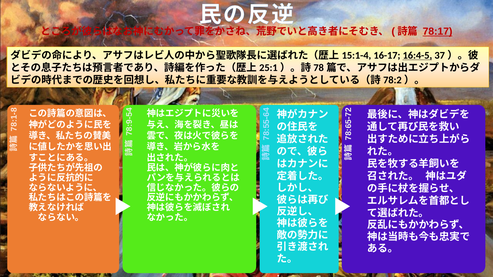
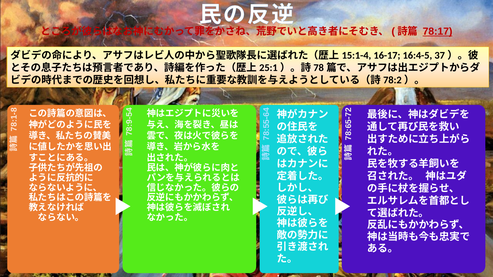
16:4-5 underline: present -> none (417, 55)
